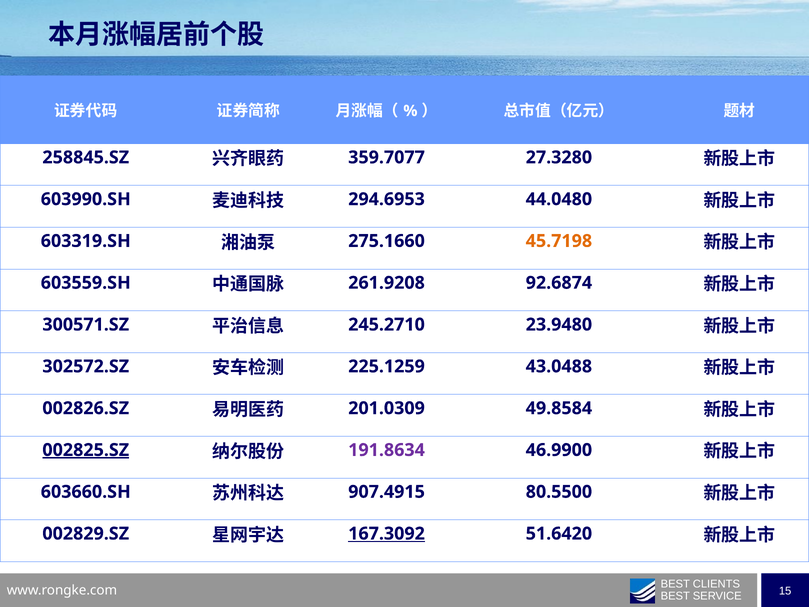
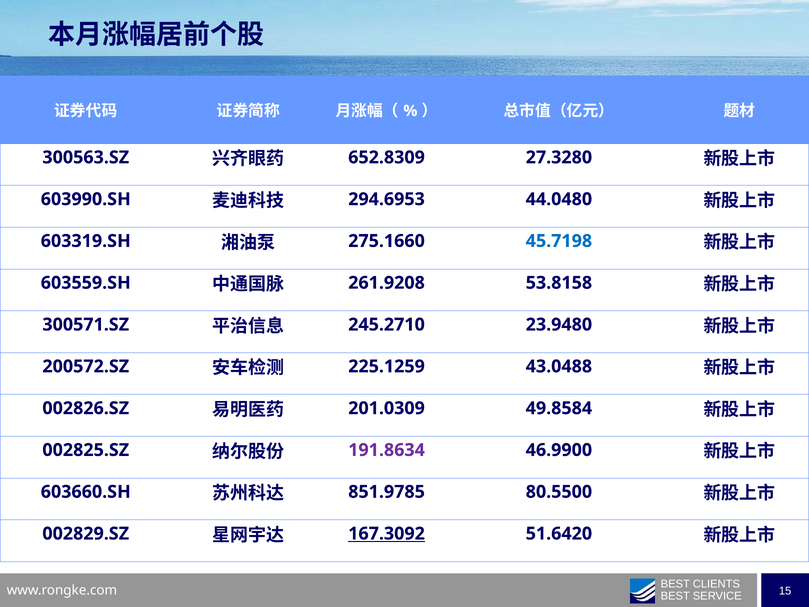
258845.SZ: 258845.SZ -> 300563.SZ (86, 157)
359.7077: 359.7077 -> 652.8309 (387, 157)
45.7198 colour: orange -> blue (559, 241)
92.6874: 92.6874 -> 53.8158 (559, 283)
302572.SZ: 302572.SZ -> 200572.SZ (86, 366)
002825.SZ underline: present -> none (86, 450)
907.4915: 907.4915 -> 851.9785 (387, 492)
